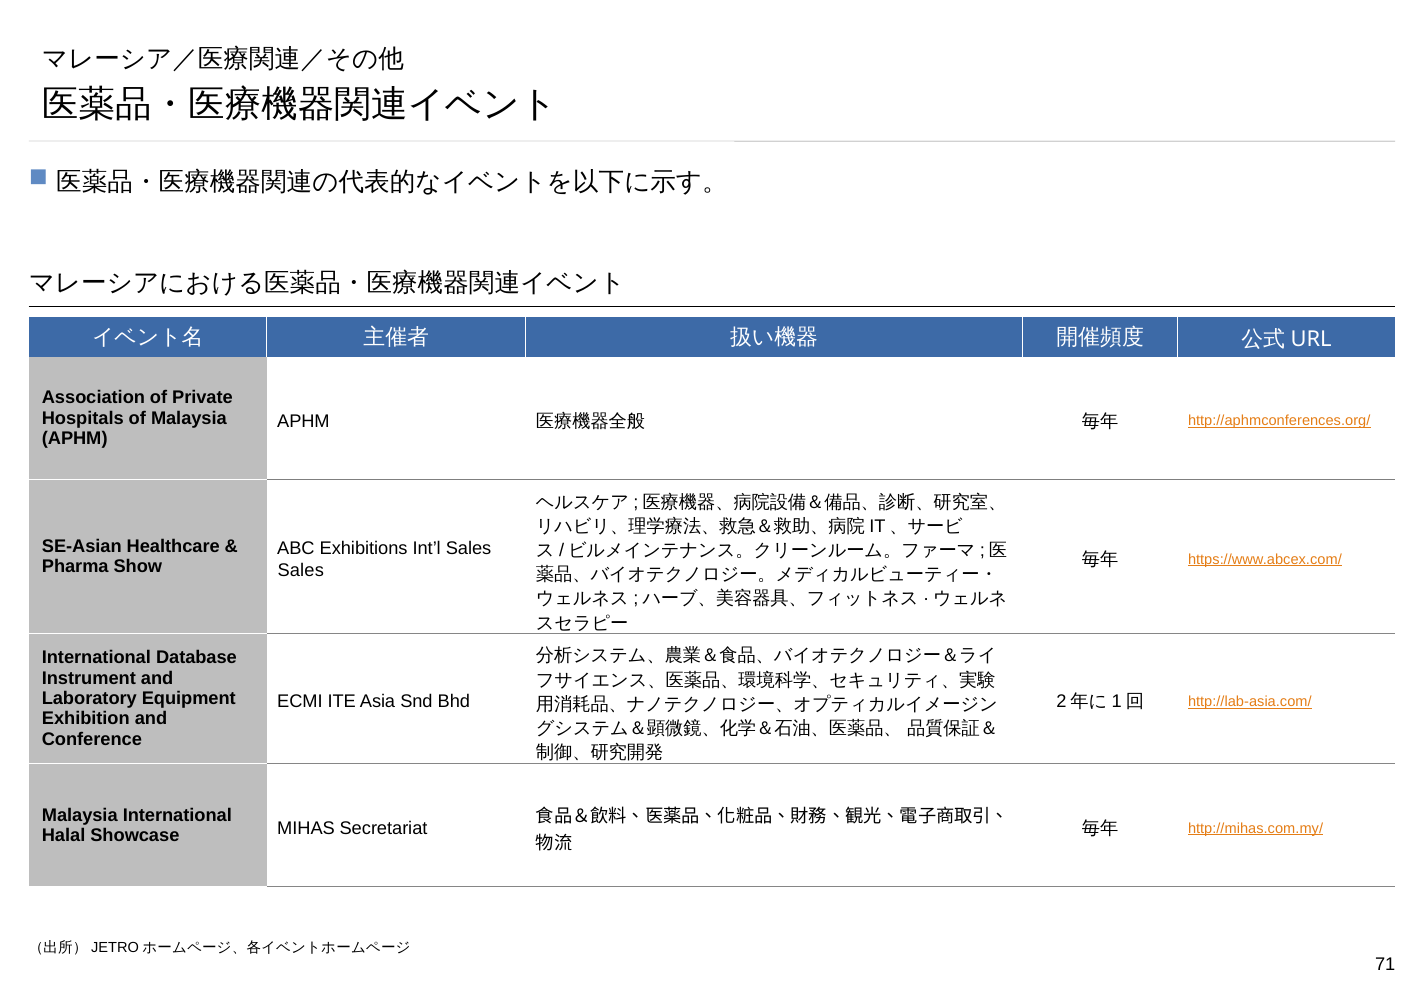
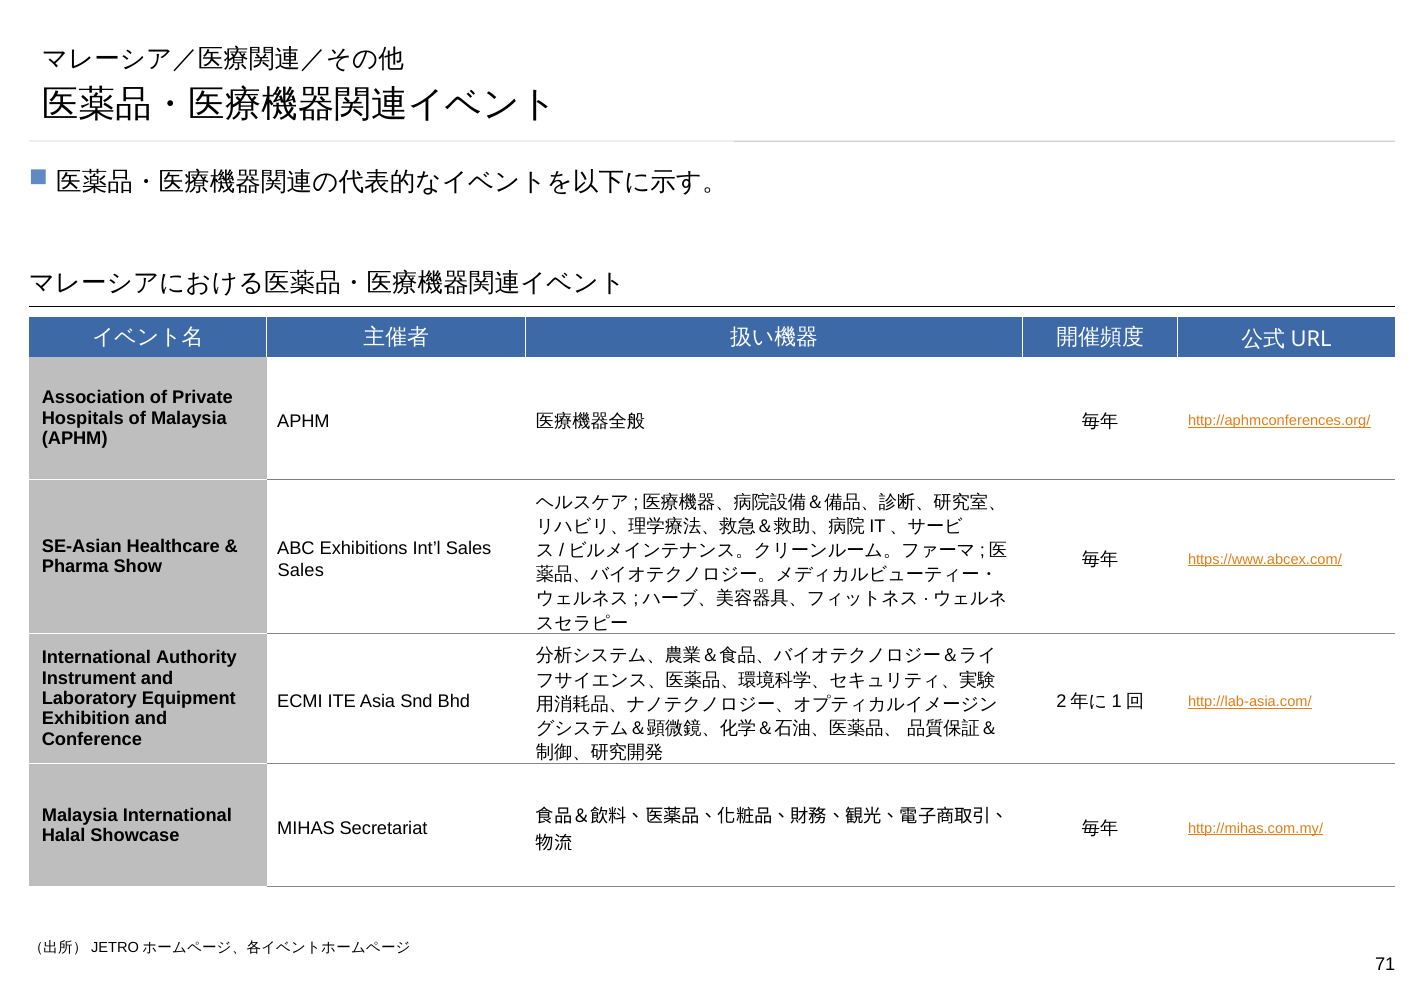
Database: Database -> Authority (196, 658)
